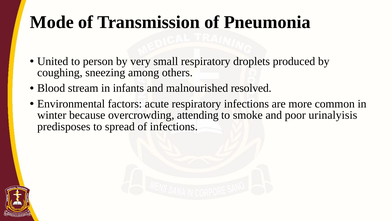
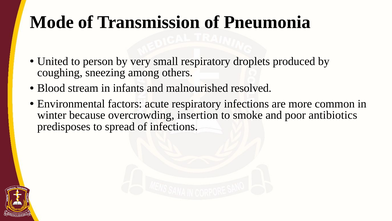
attending: attending -> insertion (198, 115)
urinalyisis: urinalyisis -> antibiotics (333, 115)
